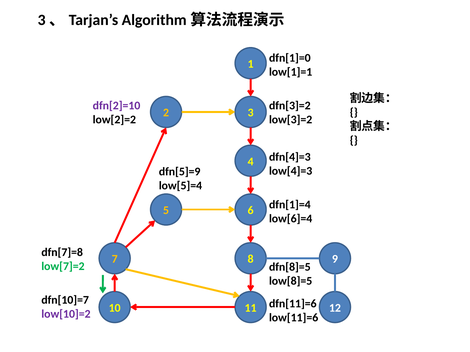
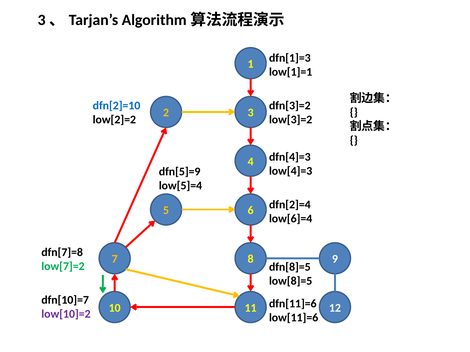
dfn[1]=0: dfn[1]=0 -> dfn[1]=3 (290, 58)
dfn[2]=10 colour: purple -> blue (117, 106)
dfn[1]=4: dfn[1]=4 -> dfn[2]=4 (290, 205)
